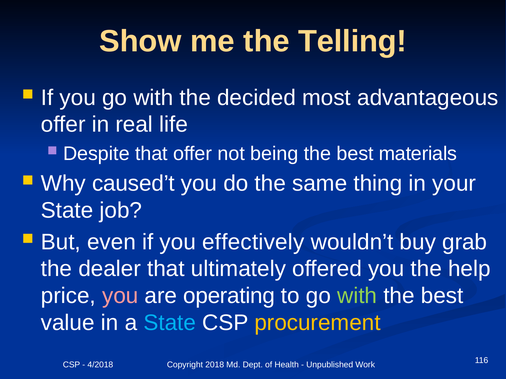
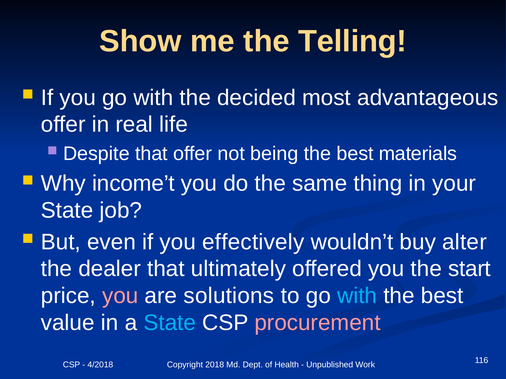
caused’t: caused’t -> income’t (133, 184)
grab: grab -> alter (465, 242)
help: help -> start (469, 269)
operating: operating -> solutions (229, 296)
with colour: light green -> light blue (357, 296)
procurement colour: yellow -> pink (317, 323)
